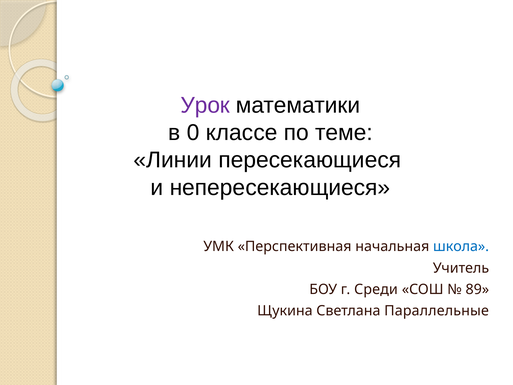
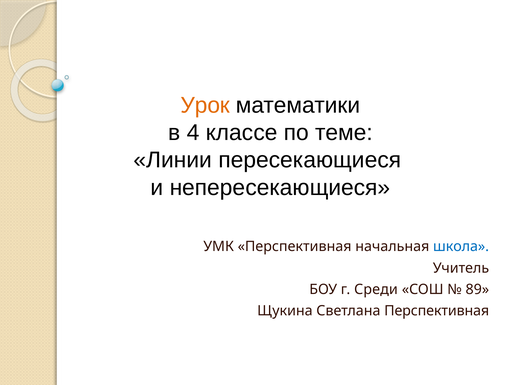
Урок colour: purple -> orange (205, 105)
0: 0 -> 4 (193, 133)
Светлана Параллельные: Параллельные -> Перспективная (437, 311)
